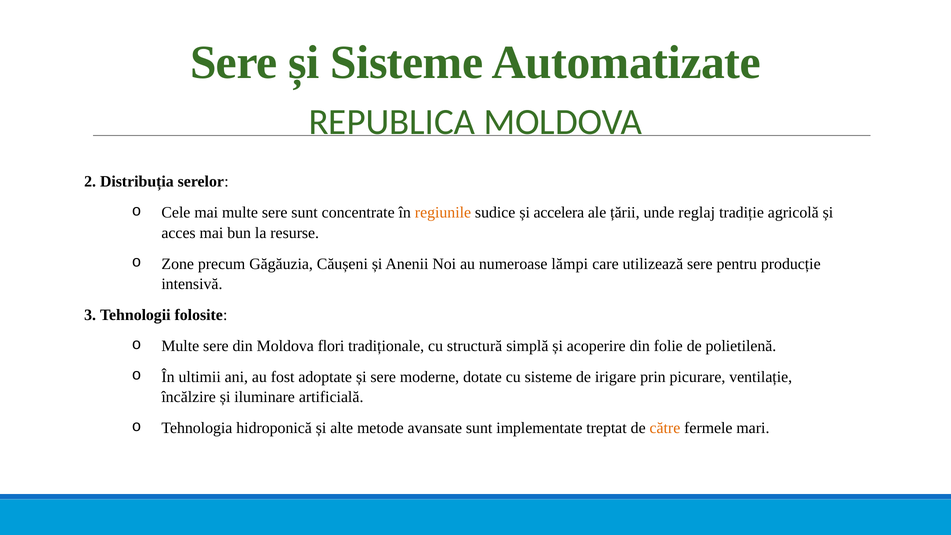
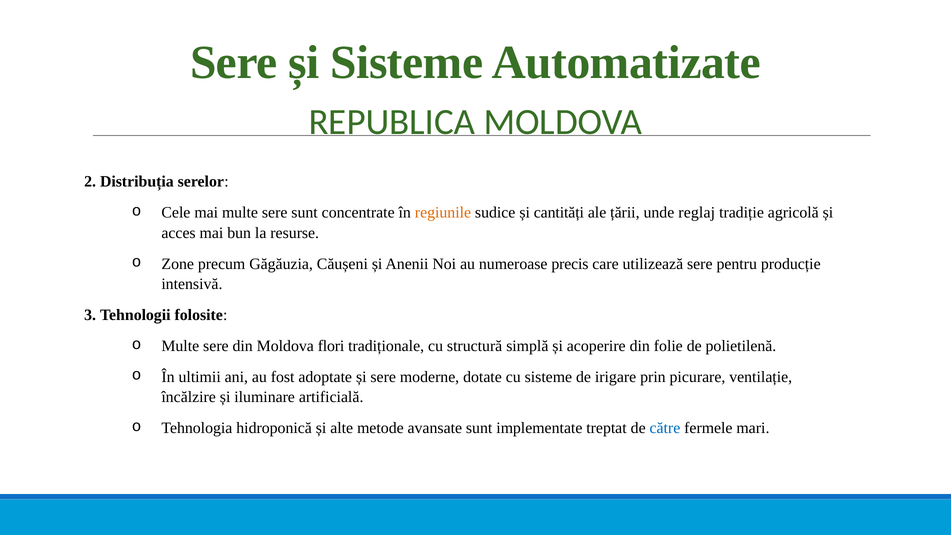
accelera: accelera -> cantități (559, 213)
lămpi: lămpi -> precis (570, 264)
către colour: orange -> blue (665, 428)
